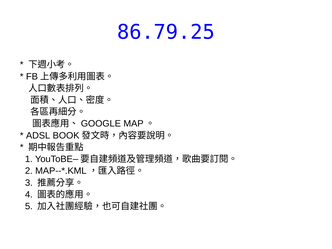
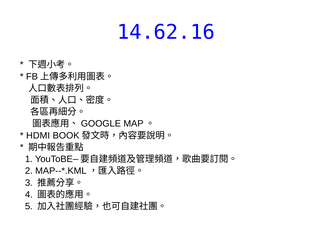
86.79.25: 86.79.25 -> 14.62.16 (166, 32)
ADSL: ADSL -> HDMI (38, 136)
